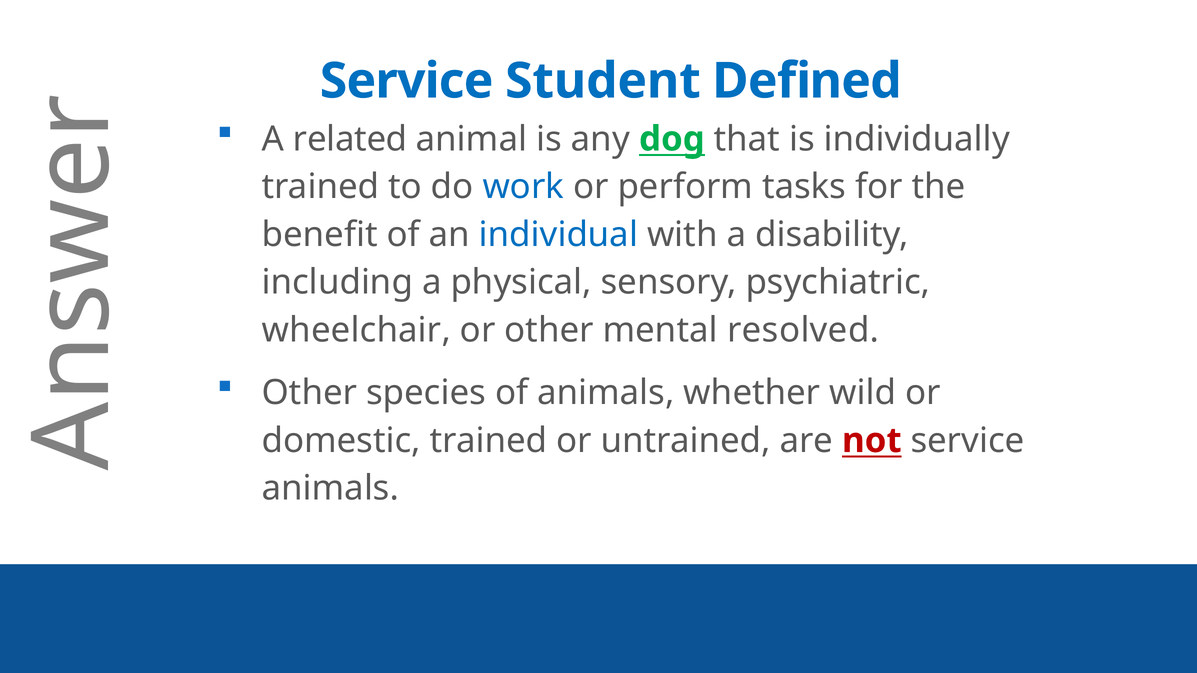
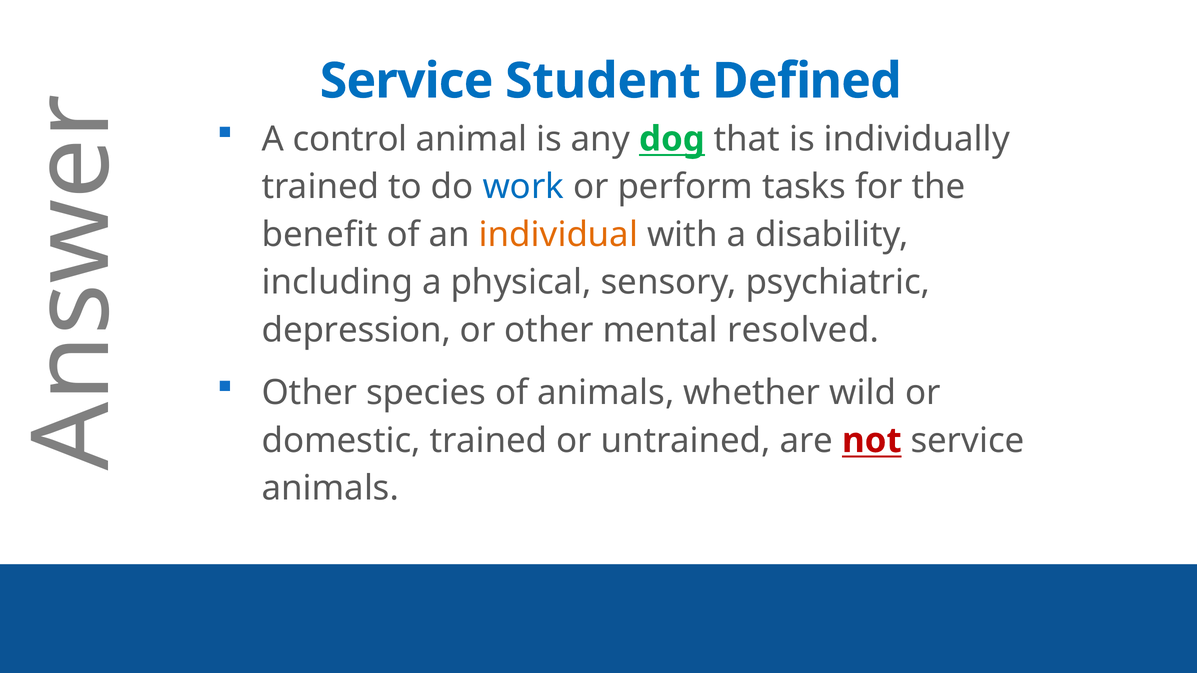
related: related -> control (350, 139)
individual colour: blue -> orange (558, 235)
wheelchair: wheelchair -> depression (356, 330)
